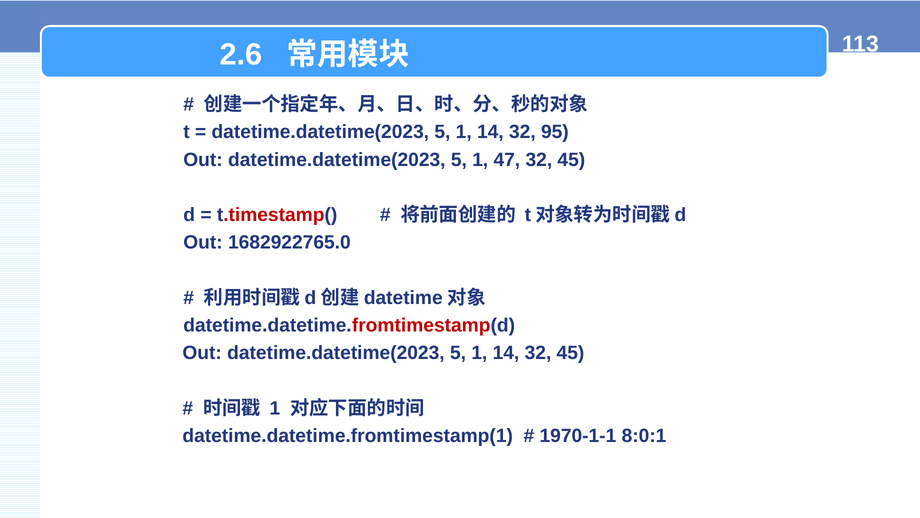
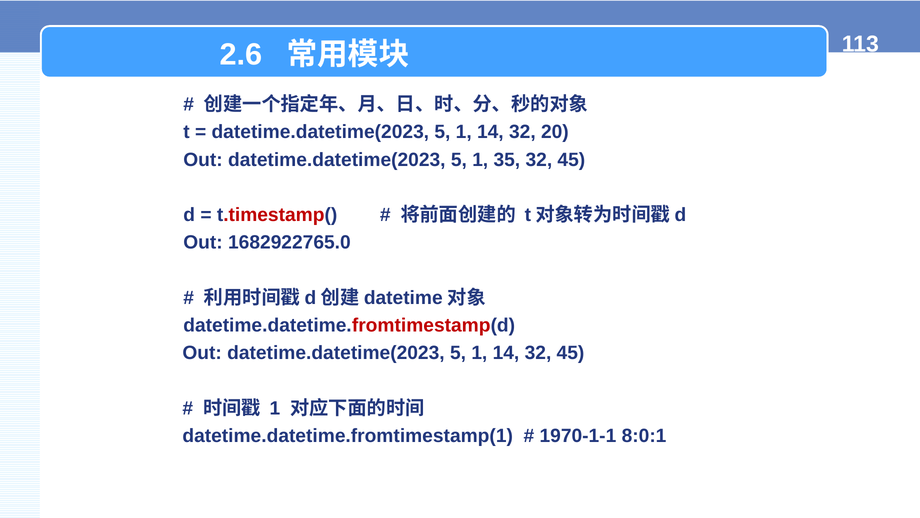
95: 95 -> 20 (555, 132)
47: 47 -> 35 (507, 160)
